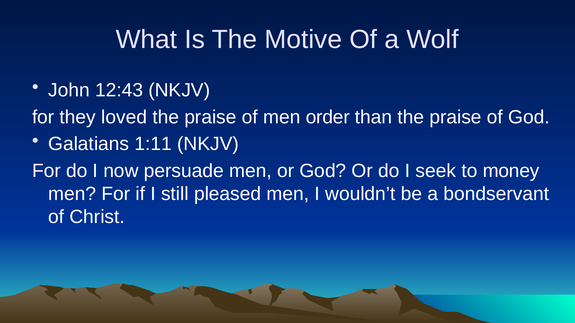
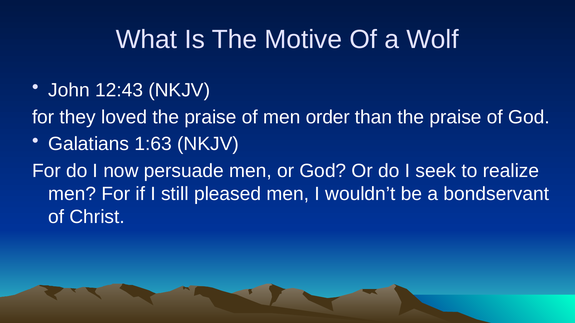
1:11: 1:11 -> 1:63 (153, 144)
money: money -> realize (511, 171)
